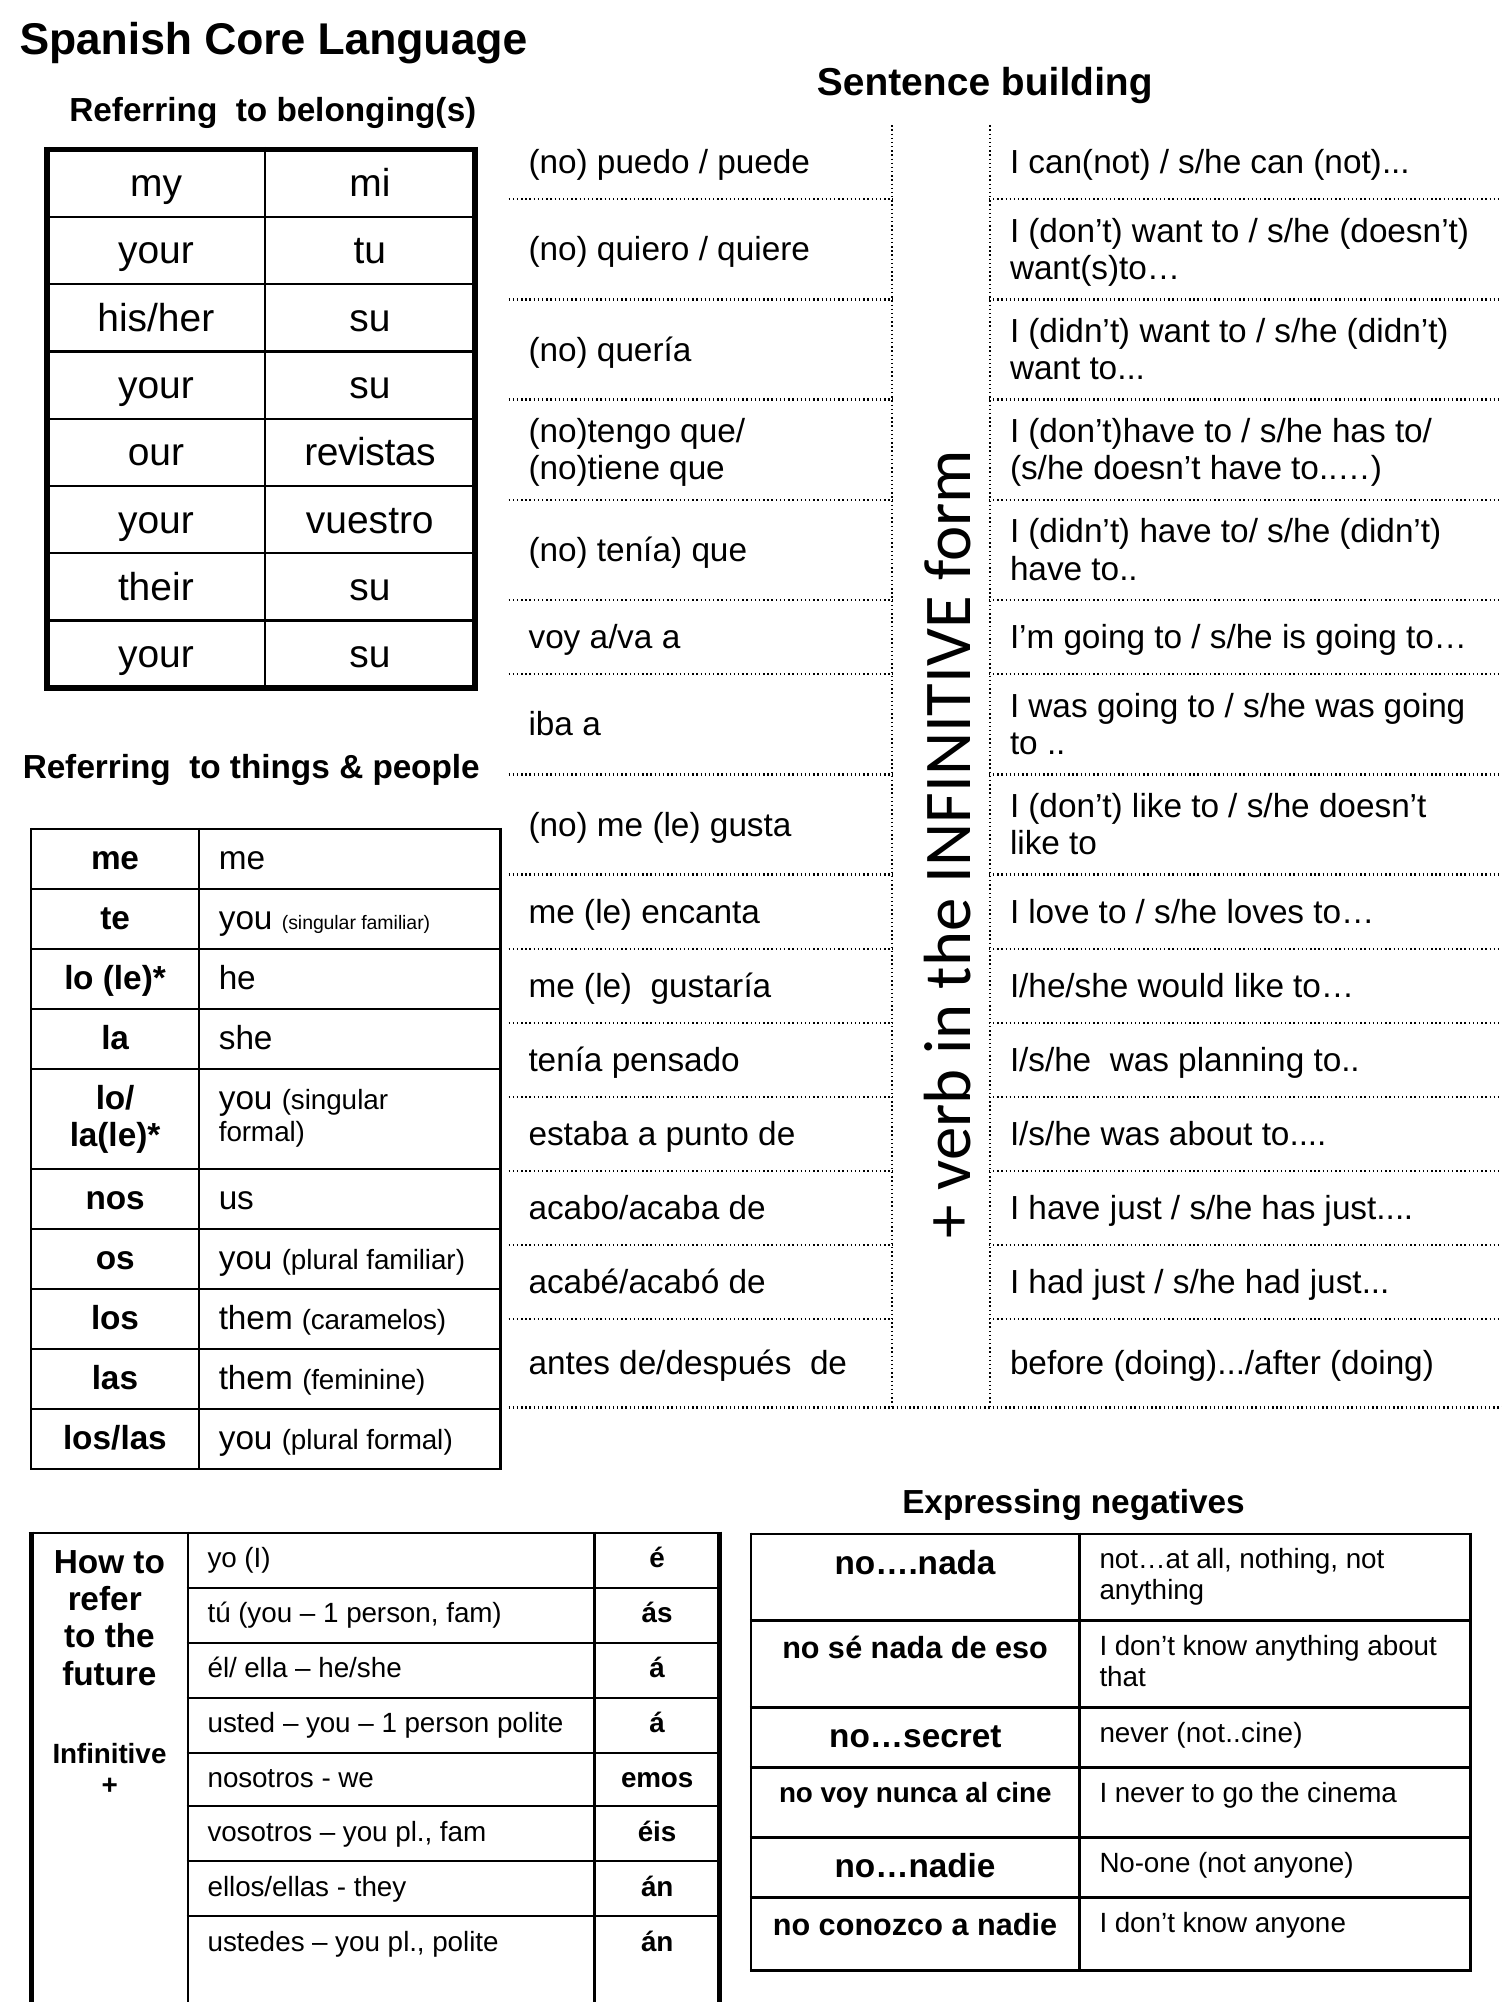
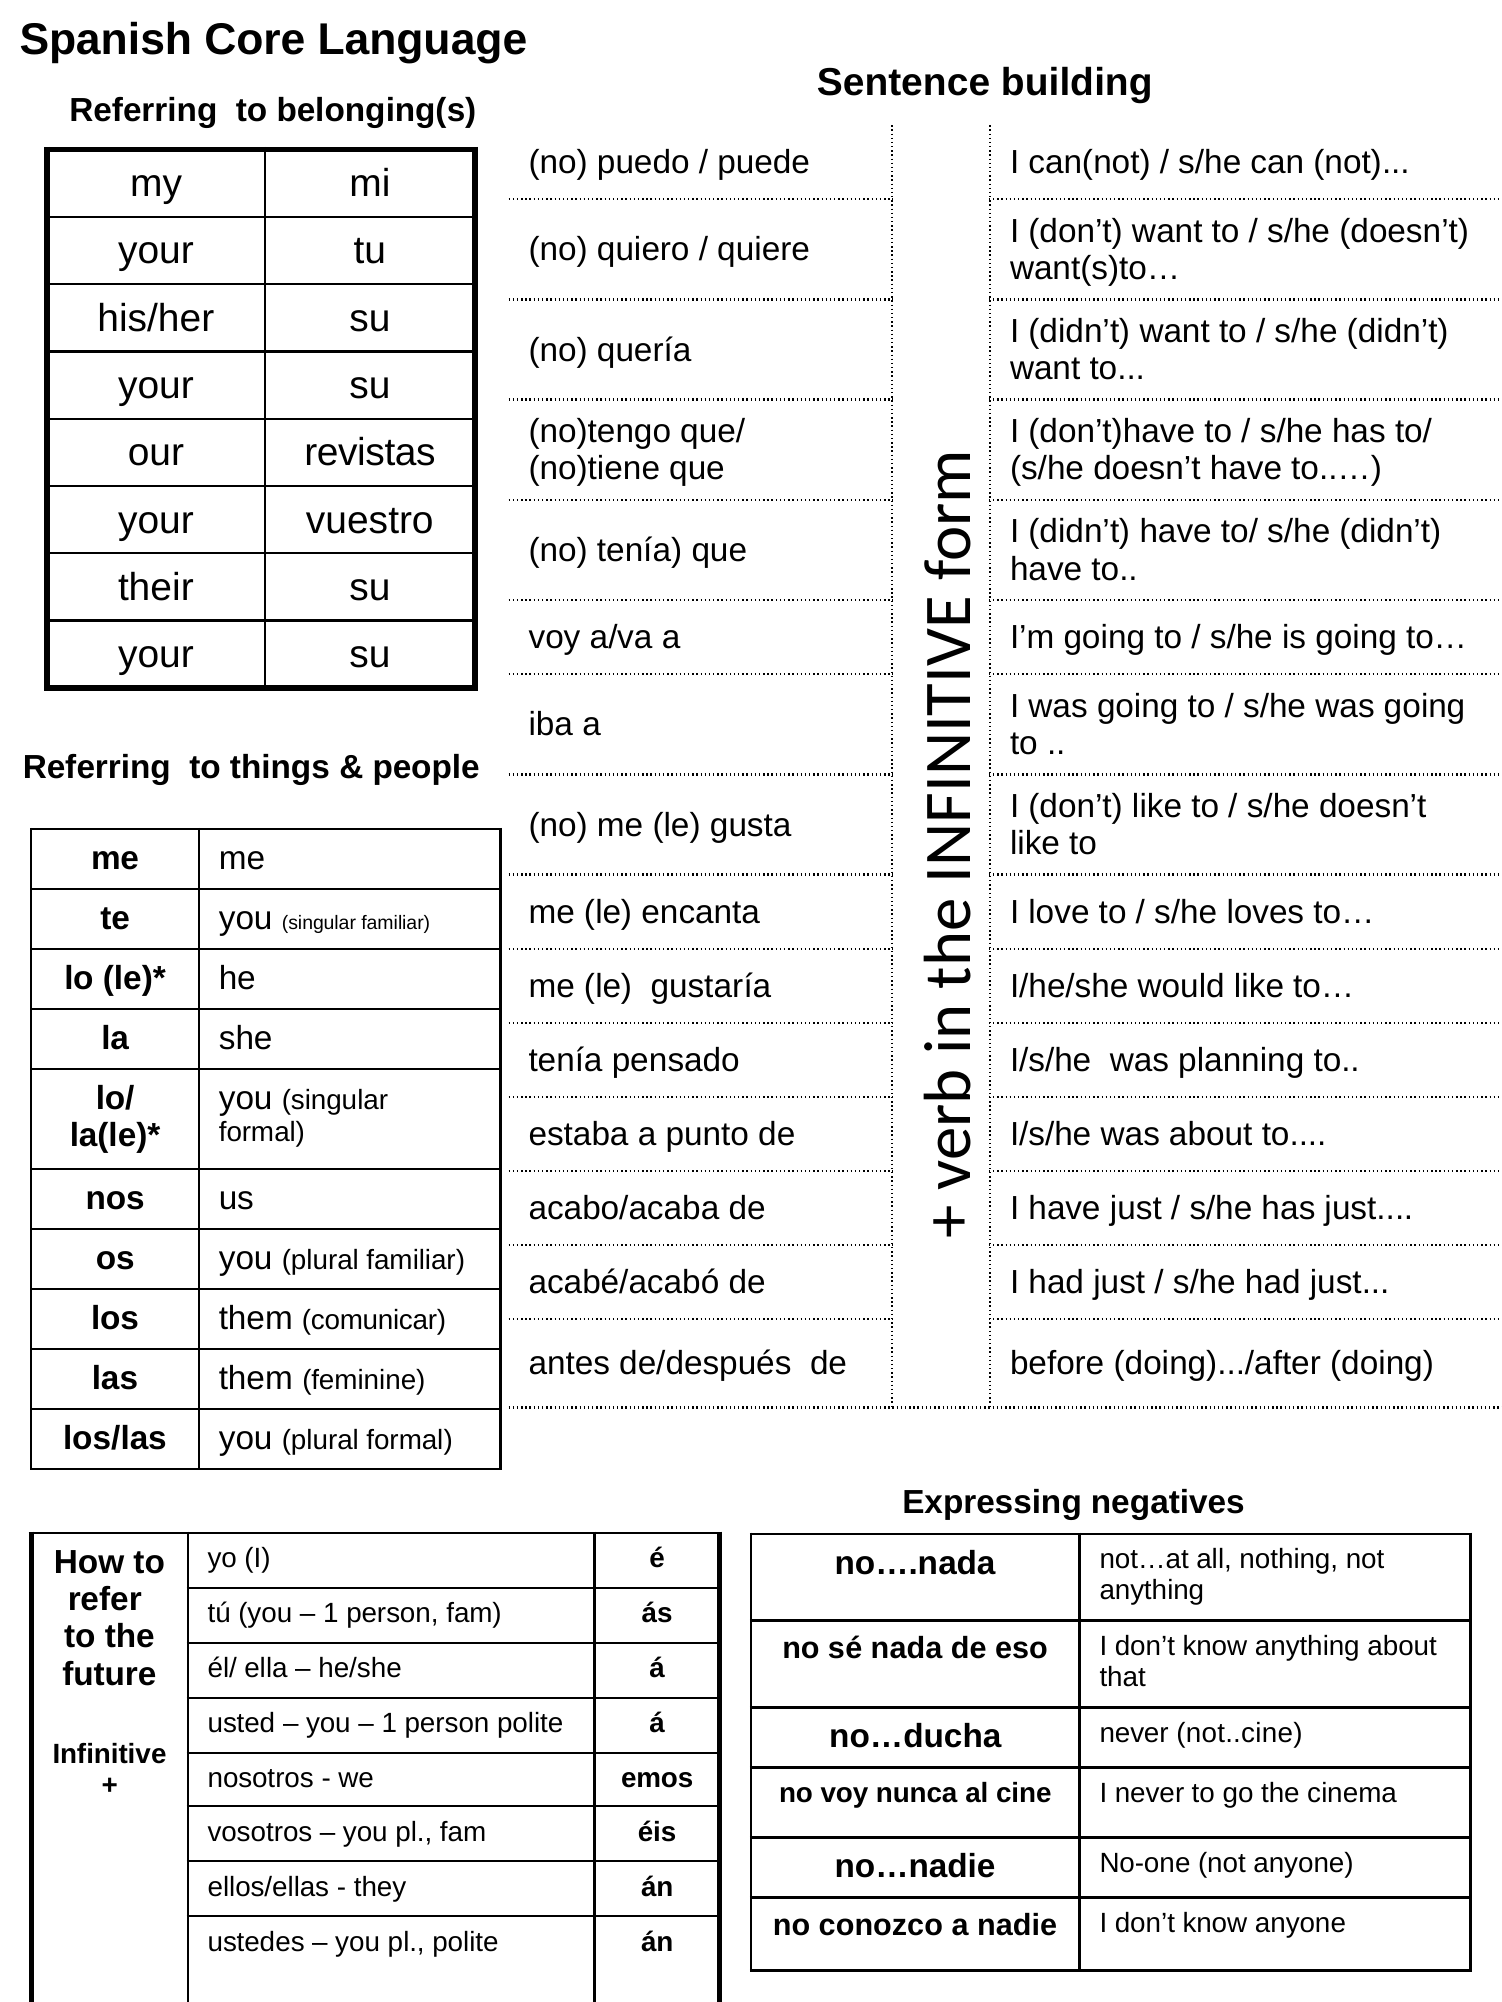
caramelos: caramelos -> comunicar (374, 1320)
no…secret: no…secret -> no…ducha (915, 1737)
